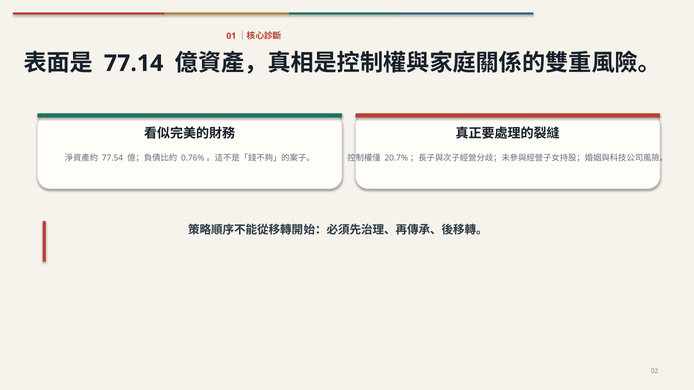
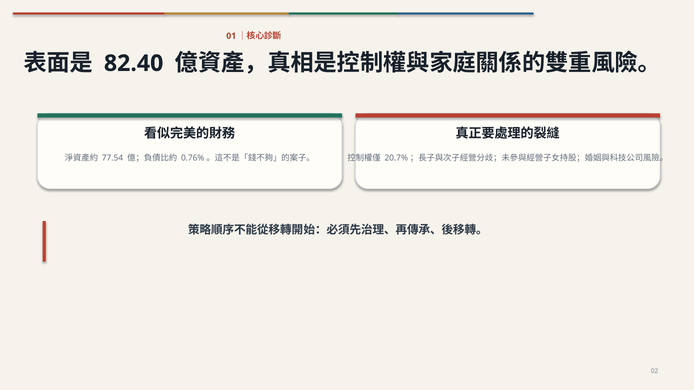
77.14: 77.14 -> 82.40 (134, 63)
